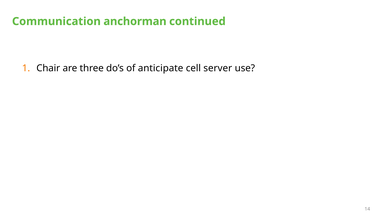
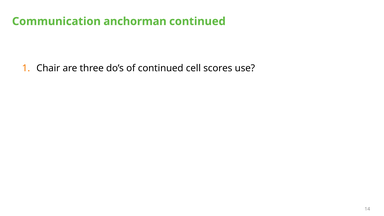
of anticipate: anticipate -> continued (161, 68)
server: server -> scores (218, 68)
